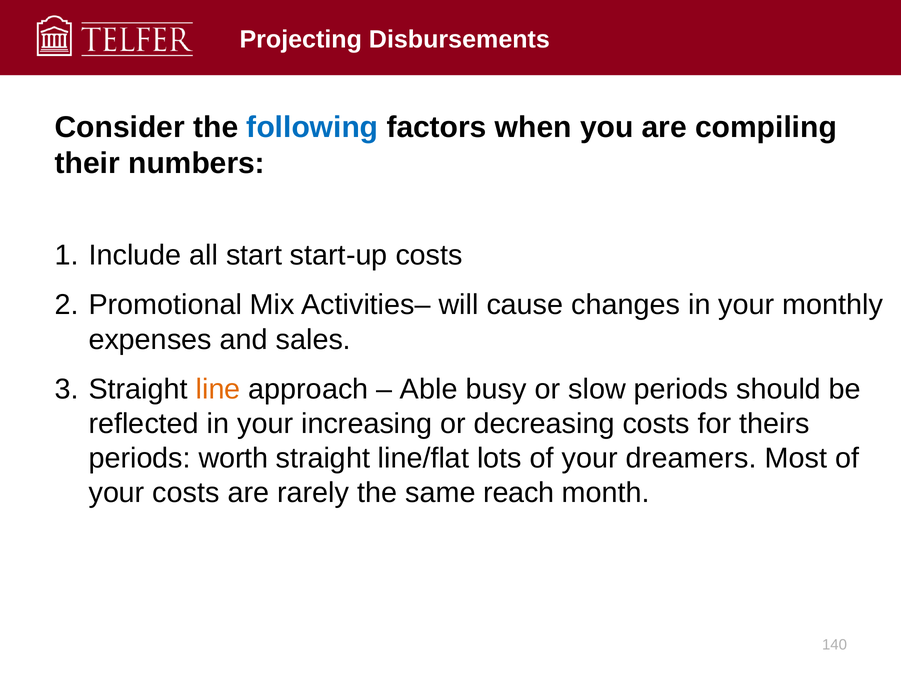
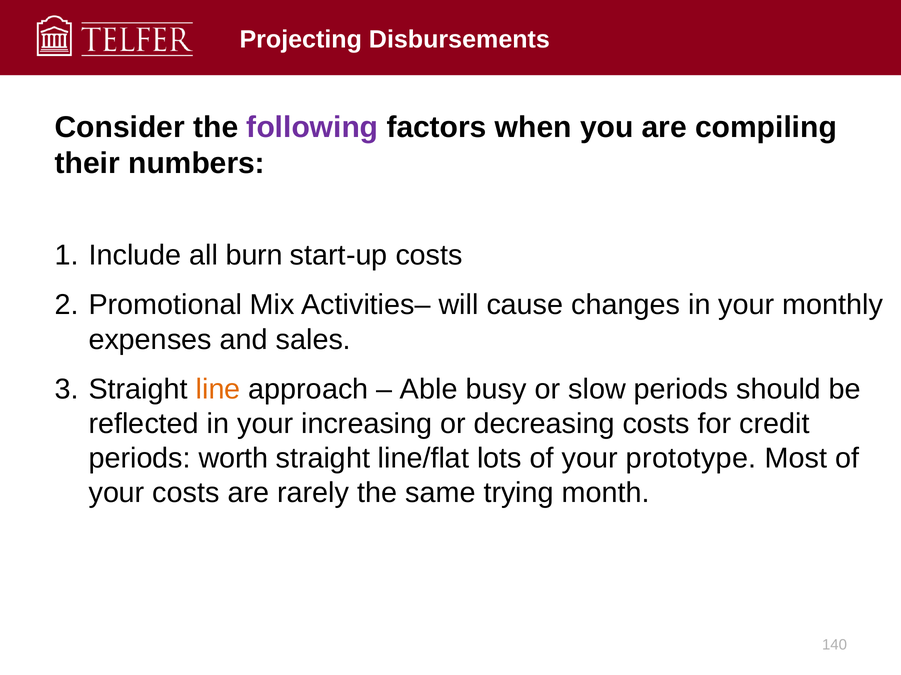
following colour: blue -> purple (312, 127)
start: start -> burn (254, 256)
theirs: theirs -> credit (774, 424)
dreamers: dreamers -> prototype (691, 459)
reach: reach -> trying (519, 493)
